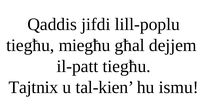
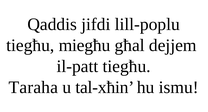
Tajtnix: Tajtnix -> Taraha (33, 87)
tal-kien: tal-kien -> tal-xħin (105, 87)
